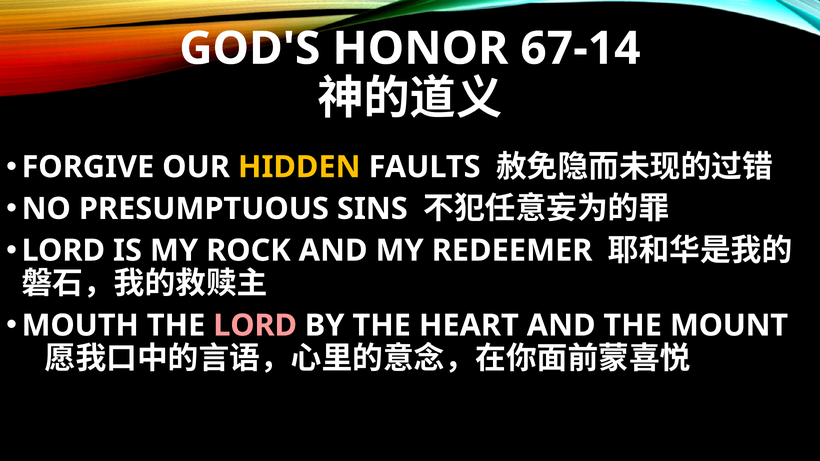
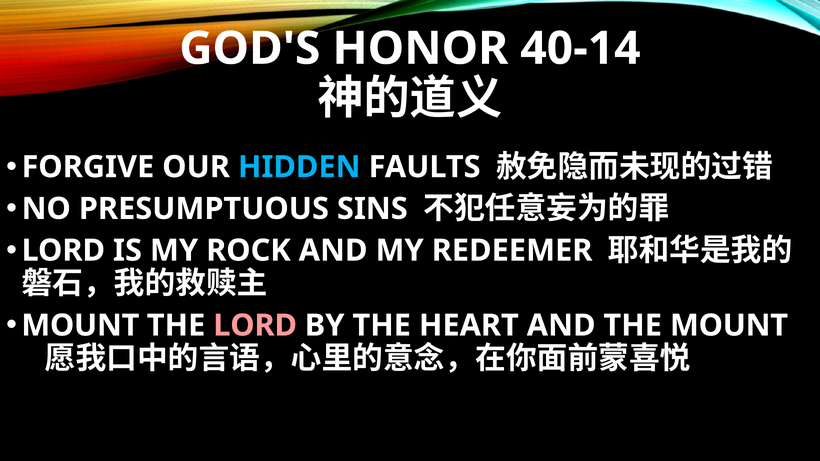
67-14: 67-14 -> 40-14 (580, 49)
HIDDEN colour: yellow -> light blue (299, 167)
MOUTH: MOUTH -> MOUNT (80, 326)
